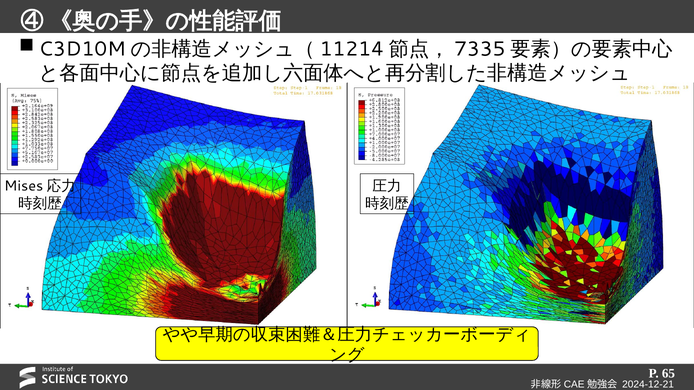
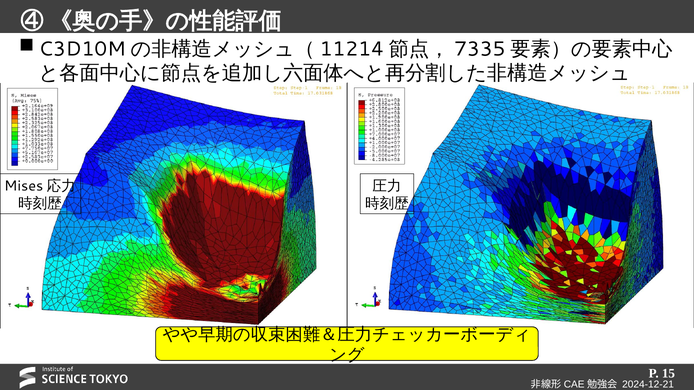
65: 65 -> 15 (668, 374)
